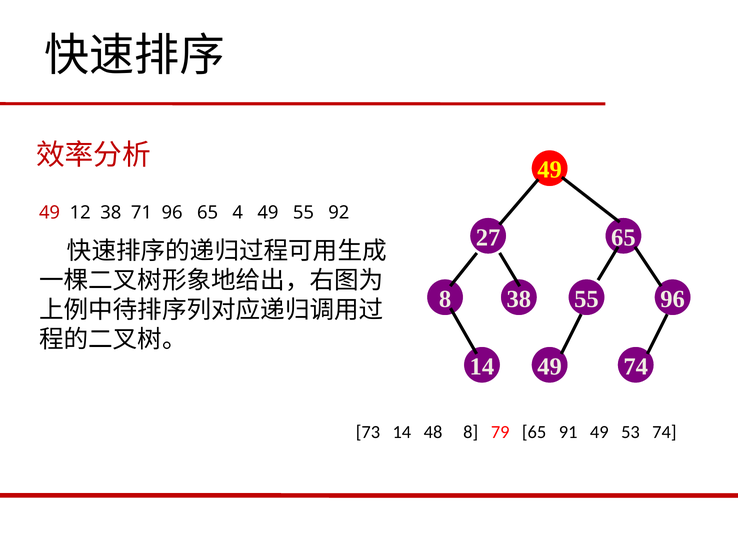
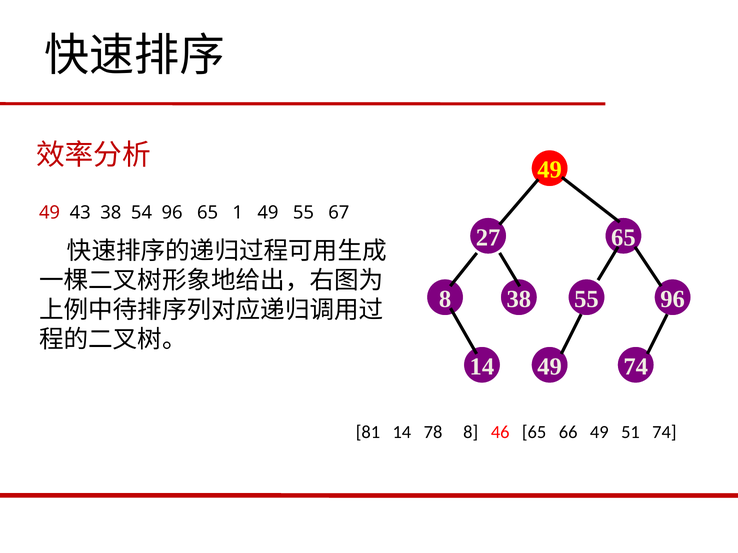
12: 12 -> 43 (80, 213)
71: 71 -> 54 (142, 213)
4: 4 -> 1 (238, 213)
92: 92 -> 67 (339, 213)
73: 73 -> 81 (368, 433)
48: 48 -> 78 (433, 433)
79: 79 -> 46 (500, 433)
91: 91 -> 66 (568, 433)
53: 53 -> 51 (630, 433)
